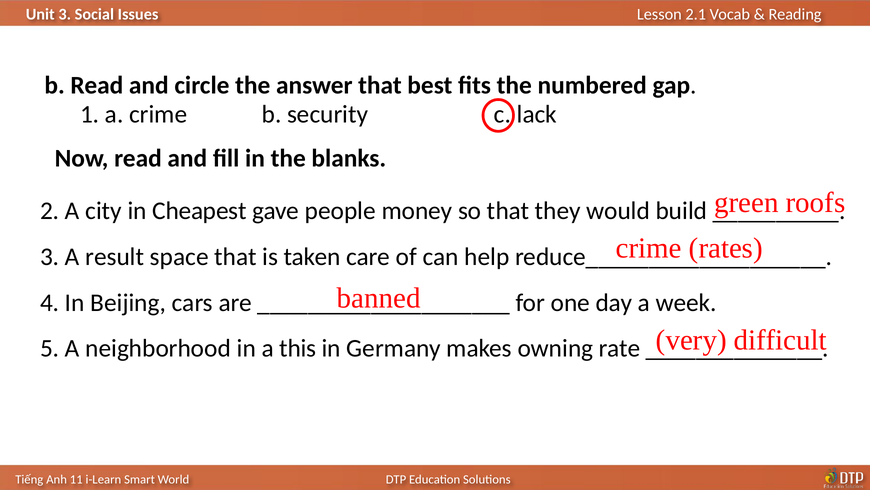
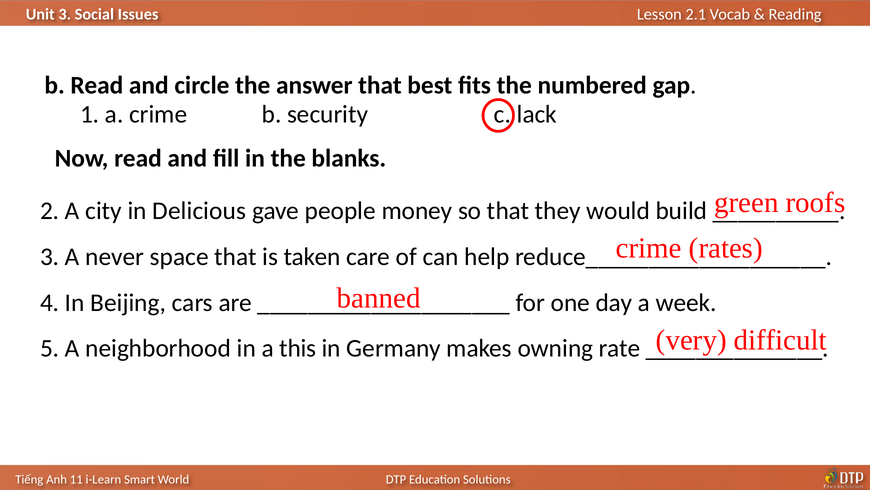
Cheapest: Cheapest -> Delicious (199, 211)
result: result -> never (115, 257)
